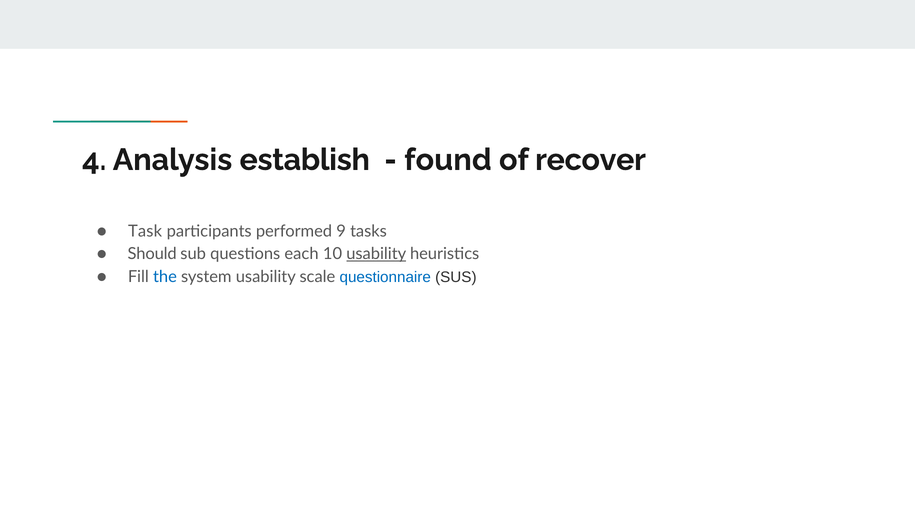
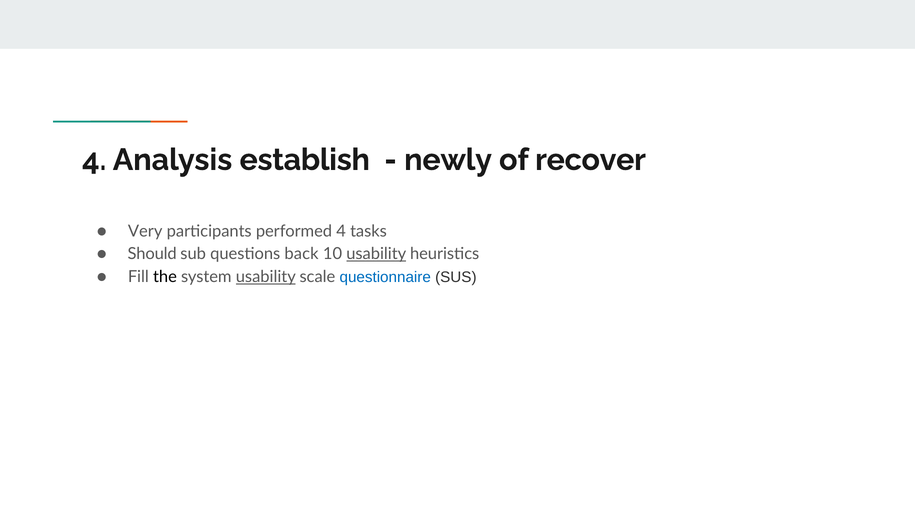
found: found -> newly (448, 160)
Task: Task -> Very (145, 231)
performed 9: 9 -> 4 (341, 231)
each: each -> back (301, 254)
the colour: blue -> black (165, 277)
usability underline: none -> present (266, 277)
